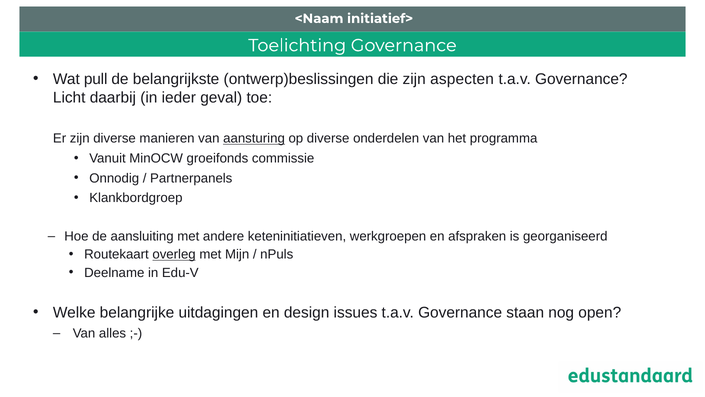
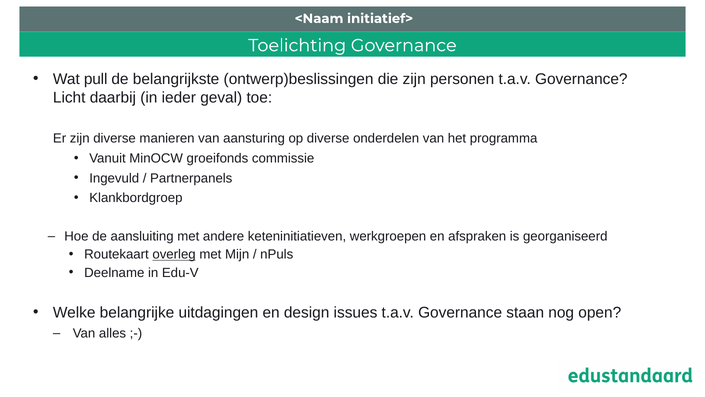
aspecten: aspecten -> personen (462, 79)
aansturing underline: present -> none (254, 138)
Onnodig: Onnodig -> Ingevuld (114, 178)
